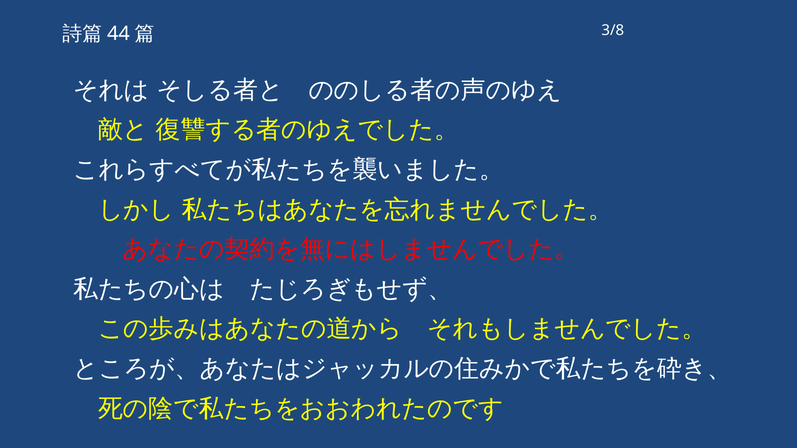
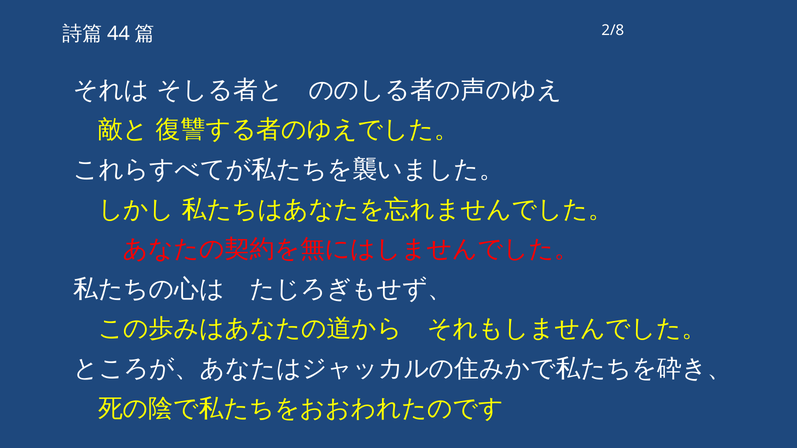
3/8: 3/8 -> 2/8 (613, 30)
